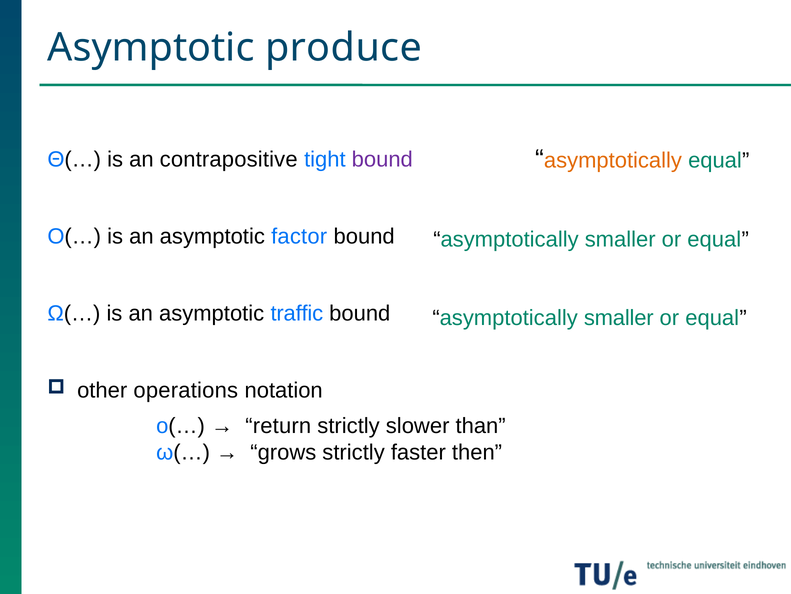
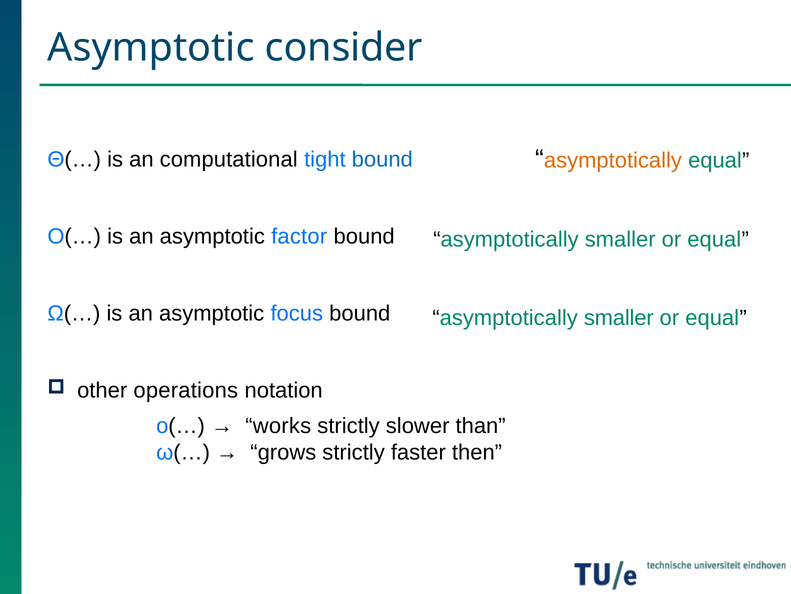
produce: produce -> consider (344, 47)
contrapositive: contrapositive -> computational (229, 159)
bound colour: purple -> blue (382, 159)
traffic: traffic -> focus (297, 313)
return: return -> works (278, 426)
